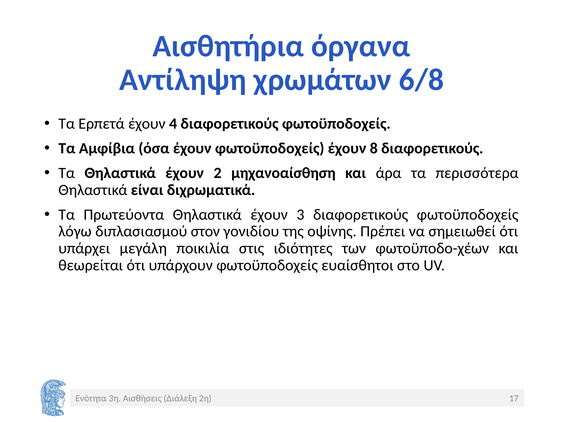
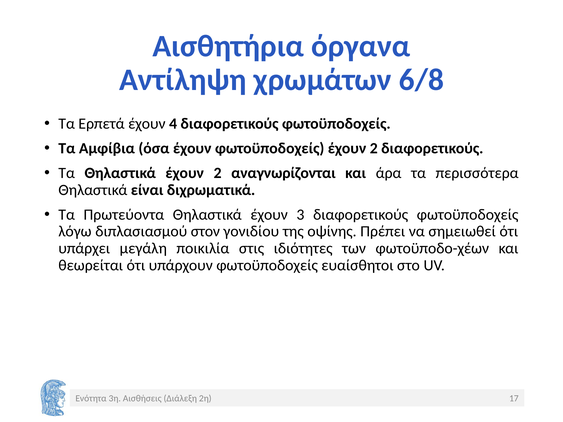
φωτοϋποδοχείς έχουν 8: 8 -> 2 (374, 148)
μηχανοαίσθηση: μηχανοαίσθηση -> αναγνωρίζονται (283, 173)
